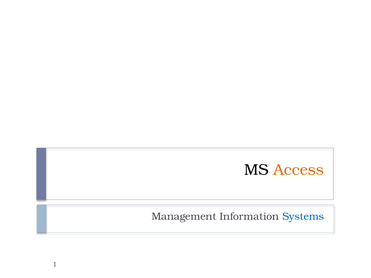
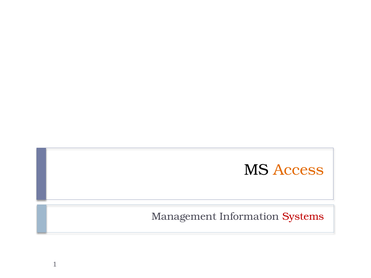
Systems colour: blue -> red (303, 217)
